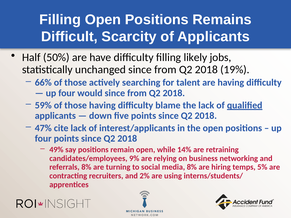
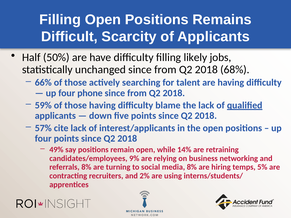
19%: 19% -> 68% (235, 70)
would: would -> phone (90, 93)
47%: 47% -> 57% (43, 128)
